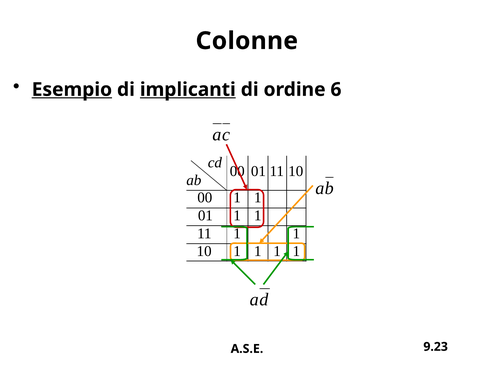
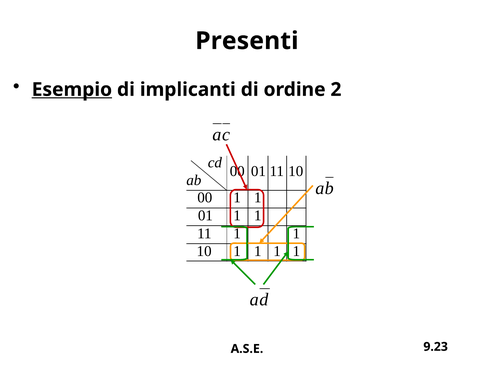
Colonne: Colonne -> Presenti (247, 41)
implicanti underline: present -> none (188, 89)
6: 6 -> 2 (336, 89)
